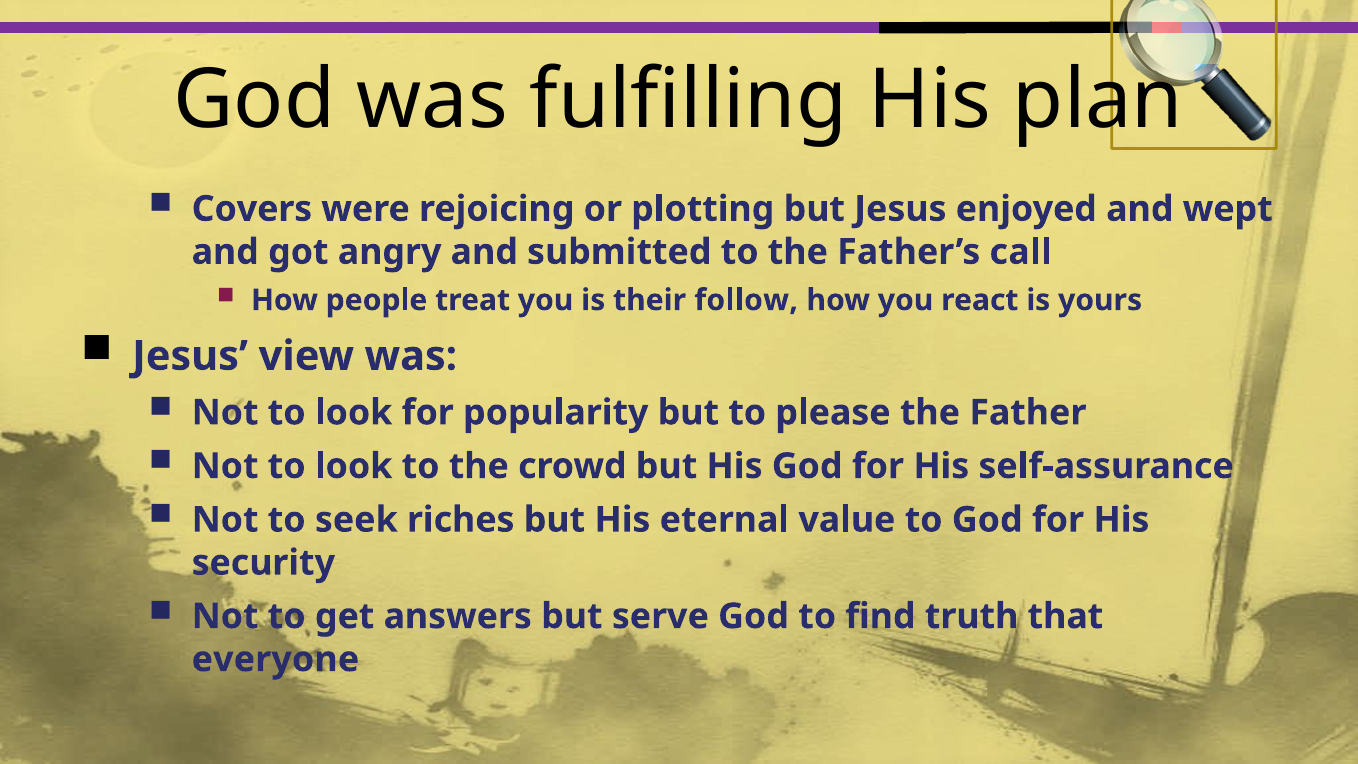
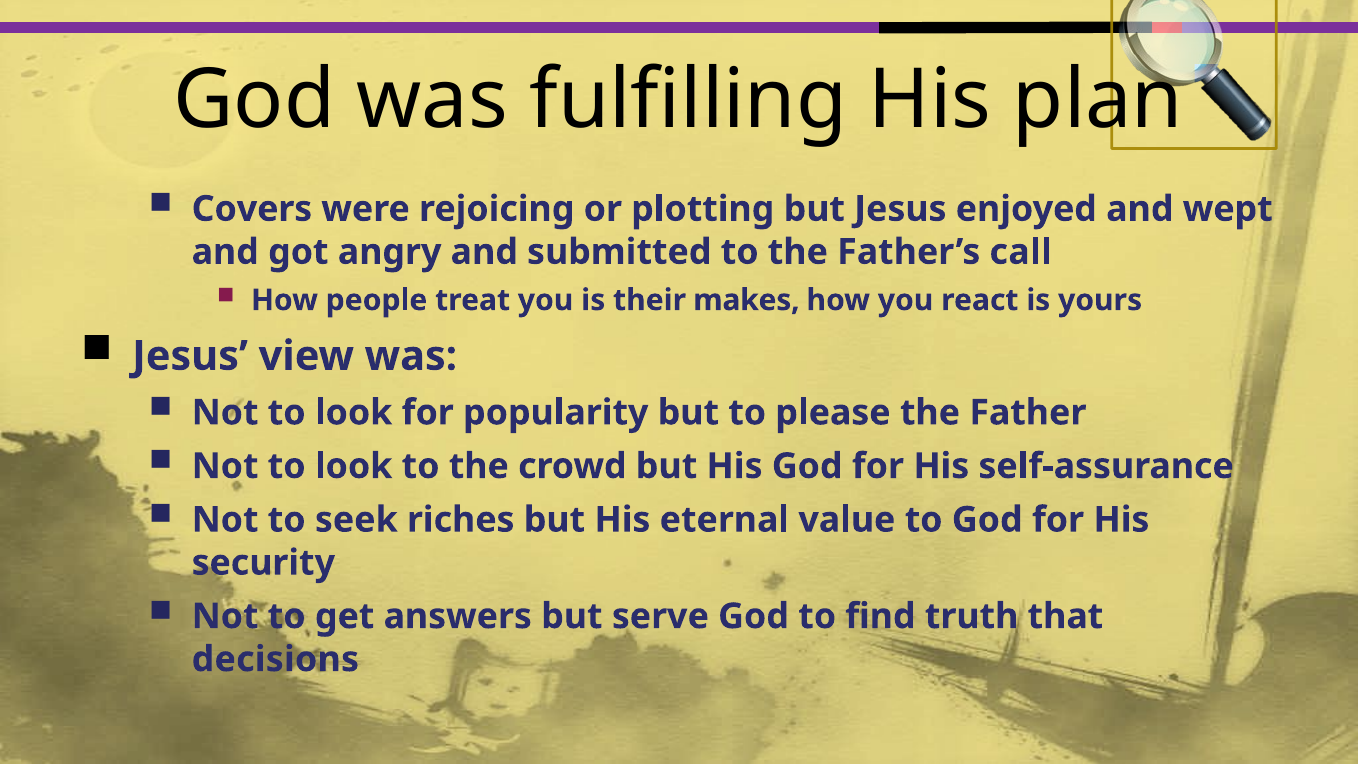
follow: follow -> makes (746, 300)
everyone: everyone -> decisions (275, 659)
